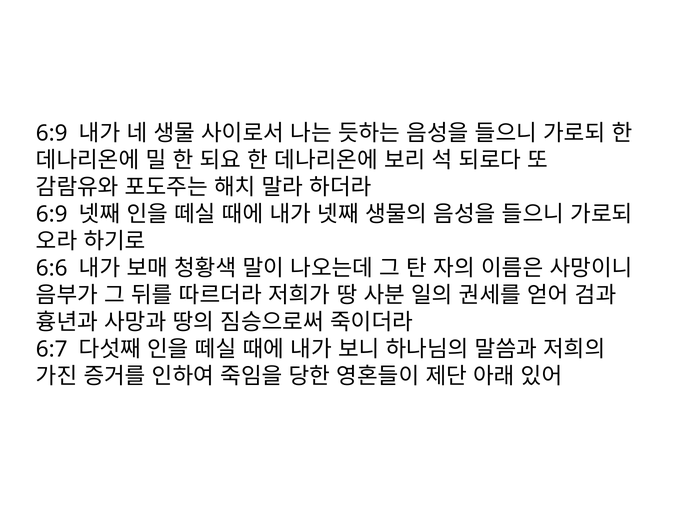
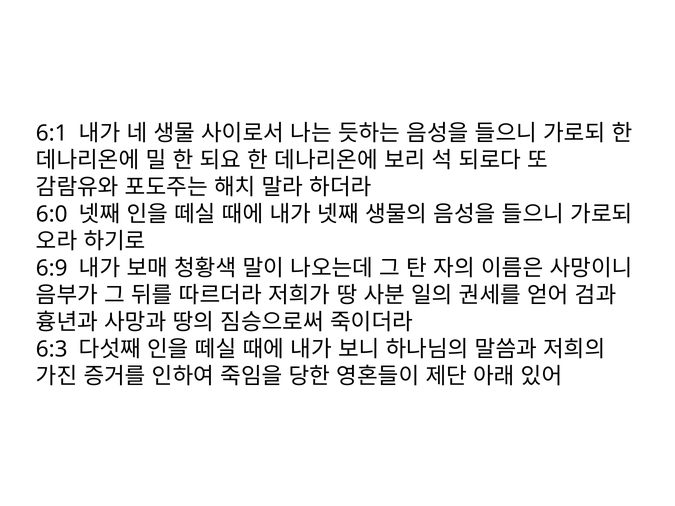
6:9: 6:9 -> 6:1 (52, 133)
6:9: 6:9 -> 6:0 (52, 214)
6:6: 6:6 -> 6:9 (52, 268)
6:7: 6:7 -> 6:3 (52, 349)
